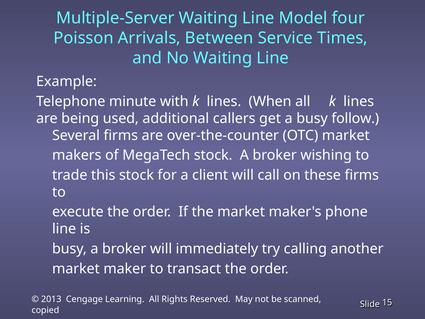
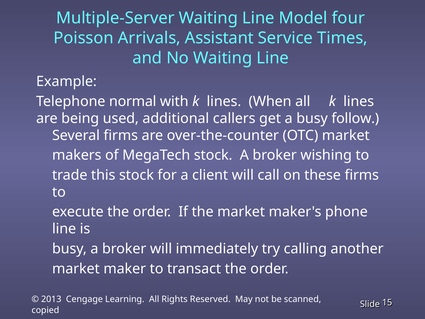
Between: Between -> Assistant (219, 38)
minute: minute -> normal (133, 101)
